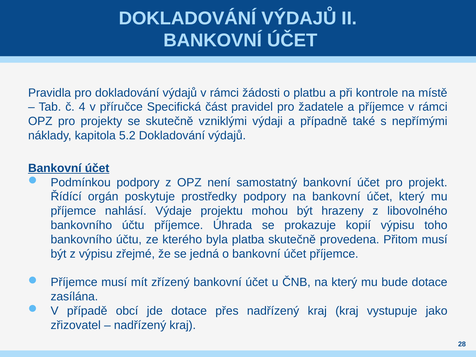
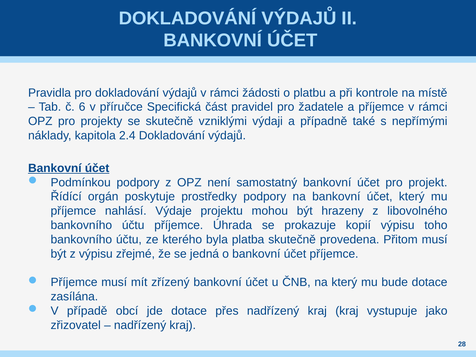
4: 4 -> 6 (82, 107)
5.2: 5.2 -> 2.4 (127, 136)
